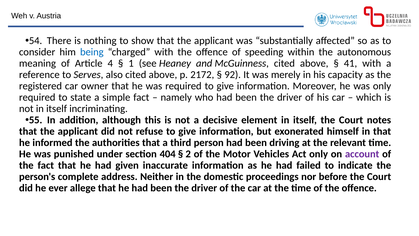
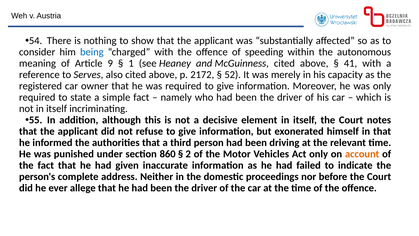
4: 4 -> 9 (110, 63)
92: 92 -> 52 (233, 75)
404: 404 -> 860 (168, 154)
account colour: purple -> orange (362, 154)
